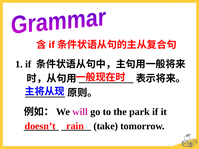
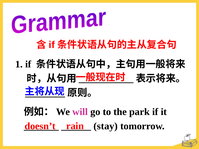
take: take -> stay (106, 126)
